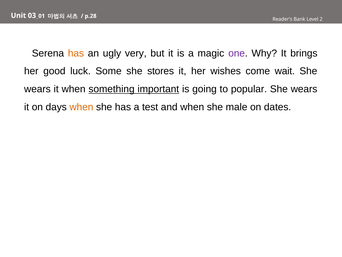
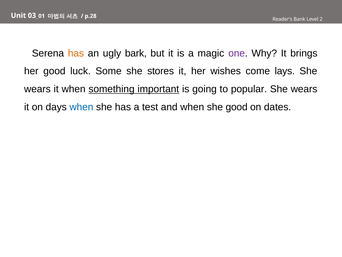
very: very -> bark (136, 53)
wait: wait -> lays (285, 71)
when colour: orange -> blue (81, 107)
she male: male -> good (237, 107)
